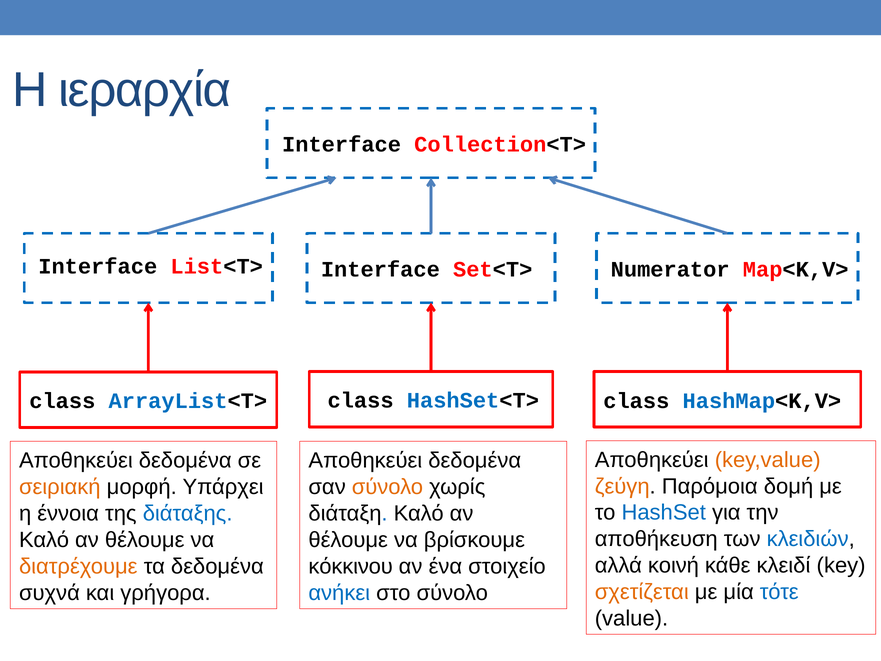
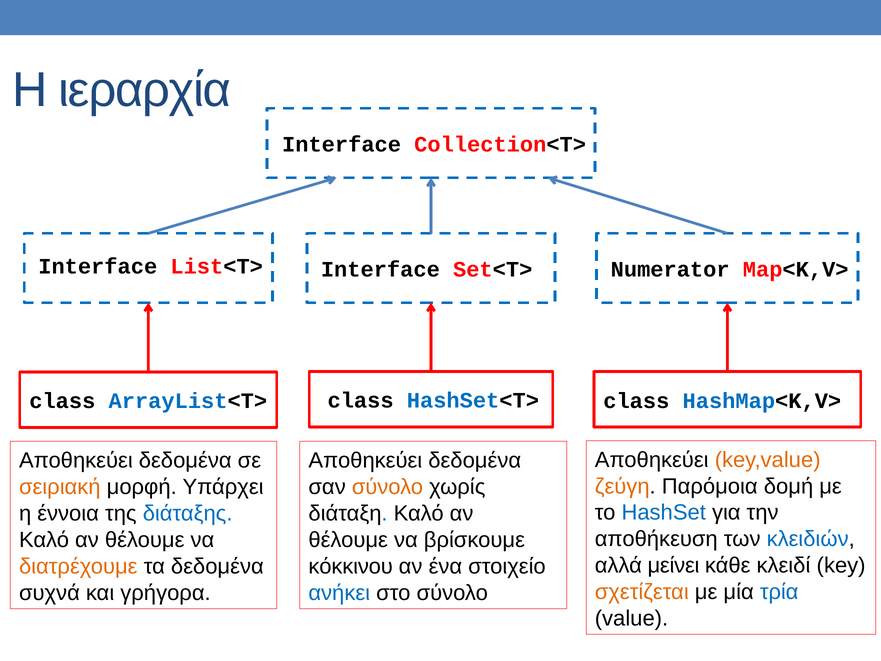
κοινή: κοινή -> μείνει (674, 565)
τότε: τότε -> τρία (779, 592)
